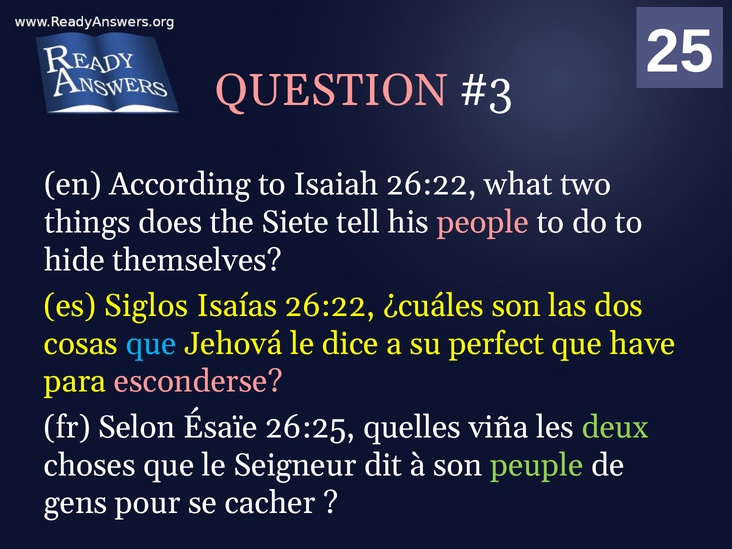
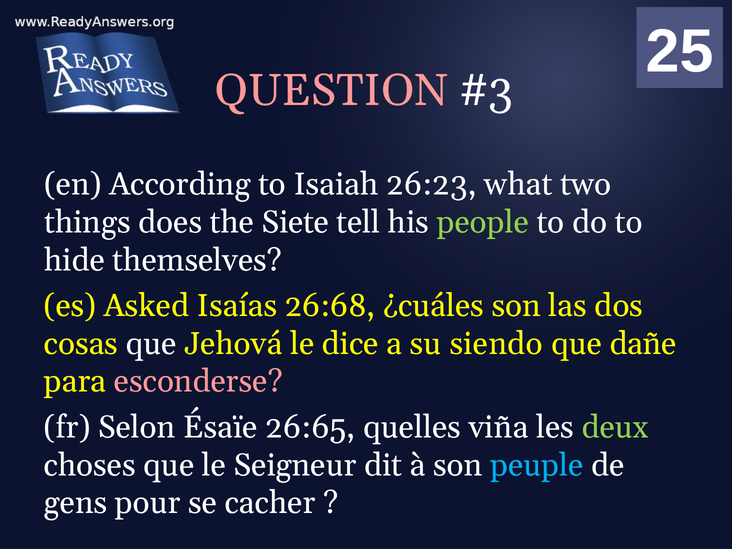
Isaiah 26:22: 26:22 -> 26:23 (431, 184)
people colour: pink -> light green (483, 222)
Siglos: Siglos -> Asked (146, 306)
Isaías 26:22: 26:22 -> 26:68 (330, 306)
que colour: light blue -> white (151, 344)
perfect: perfect -> siendo (496, 344)
have: have -> dañe (643, 344)
26:25: 26:25 -> 26:65 (310, 427)
peuple colour: light green -> light blue (537, 465)
